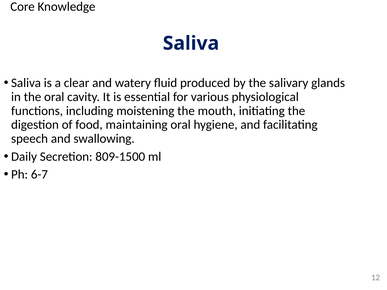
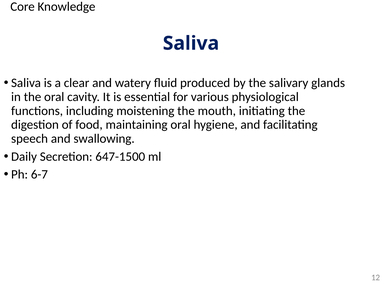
809-1500: 809-1500 -> 647-1500 (120, 157)
